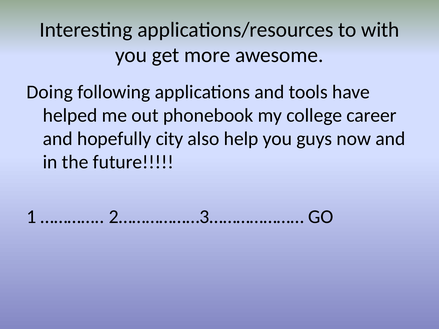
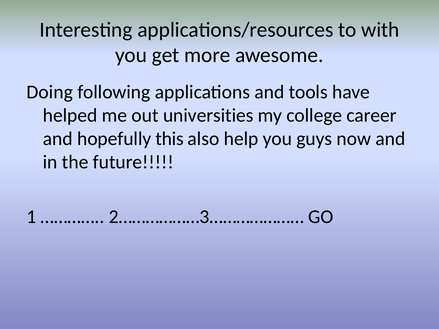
phonebook: phonebook -> universities (208, 116)
city: city -> this (170, 139)
